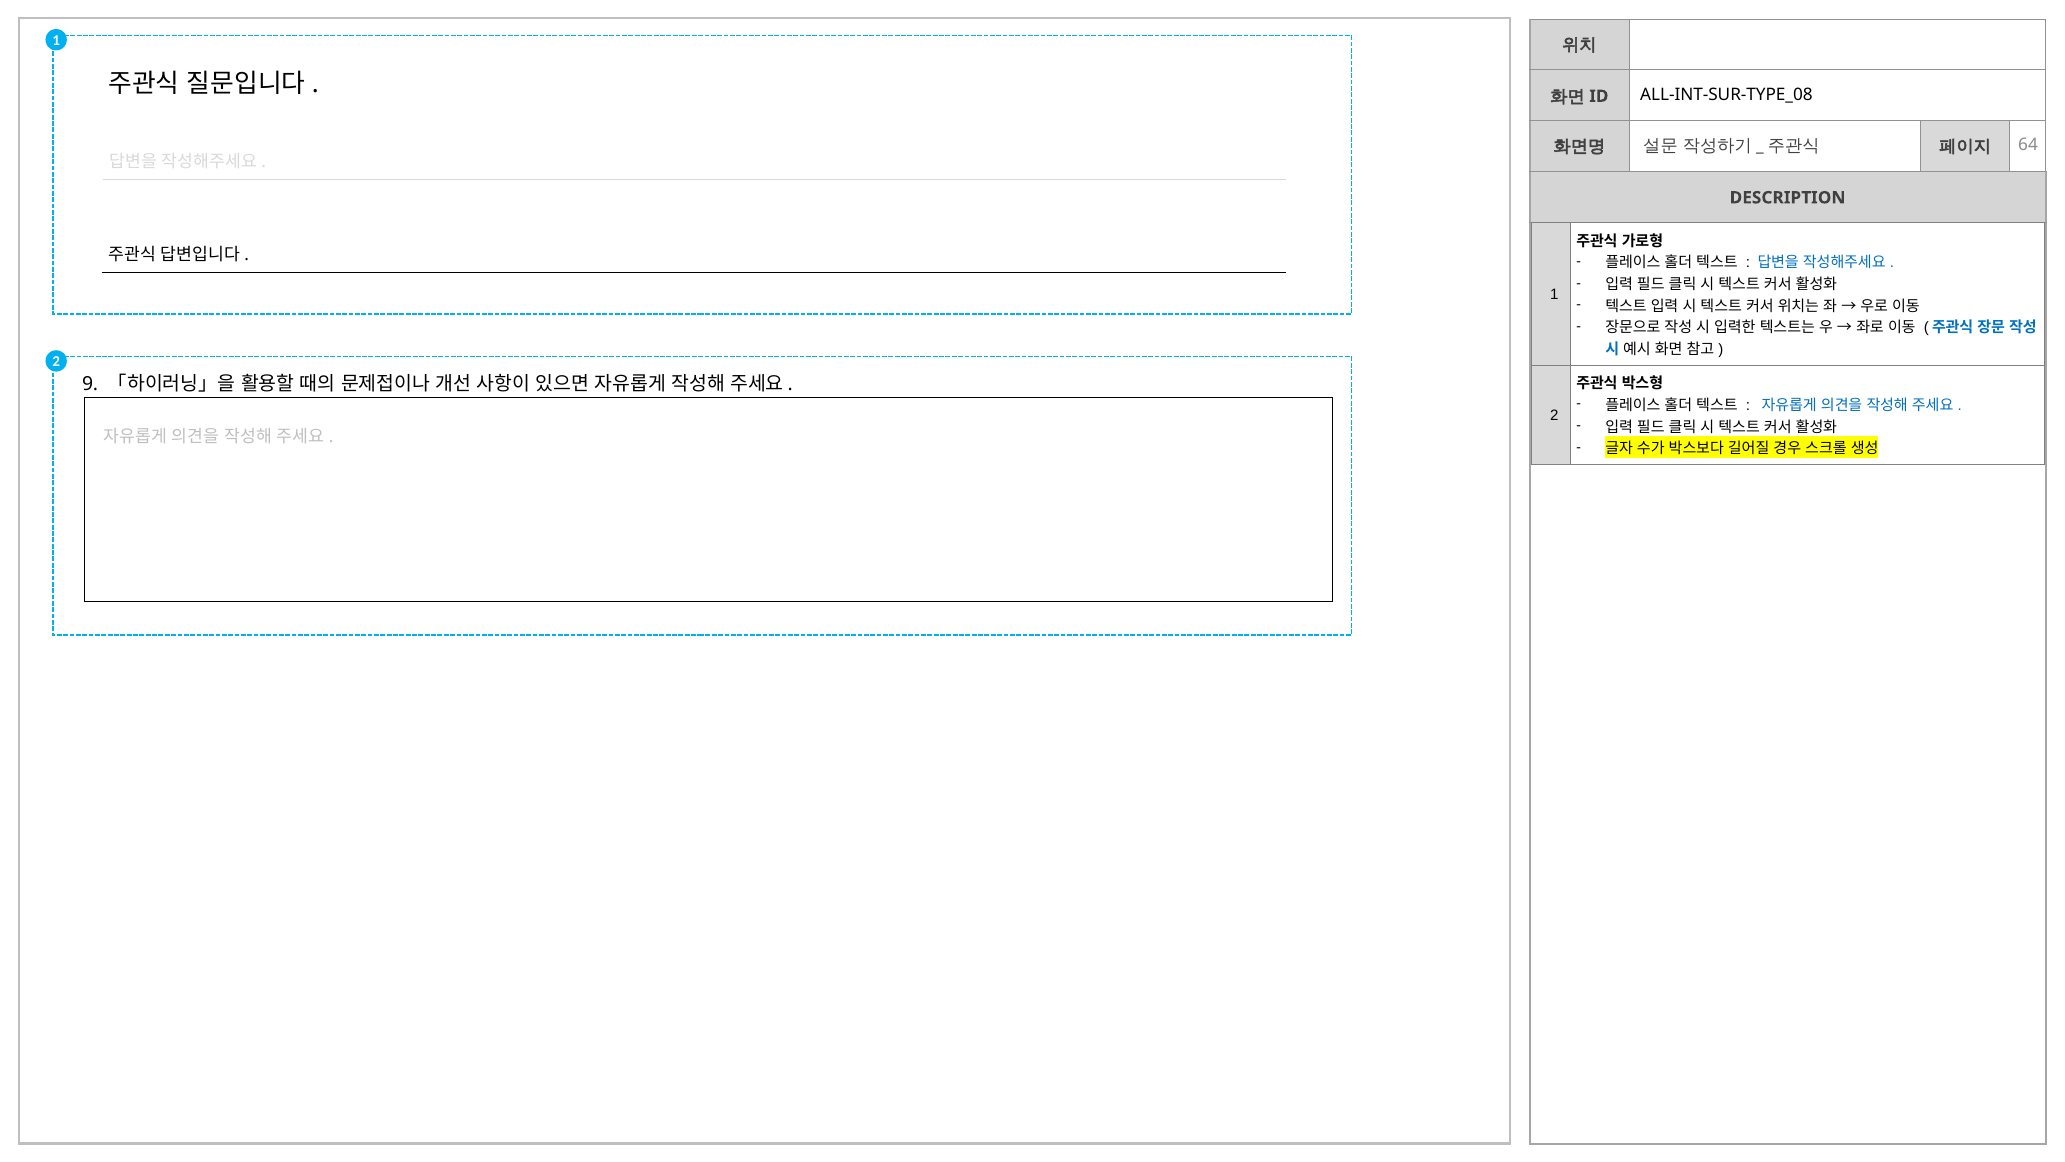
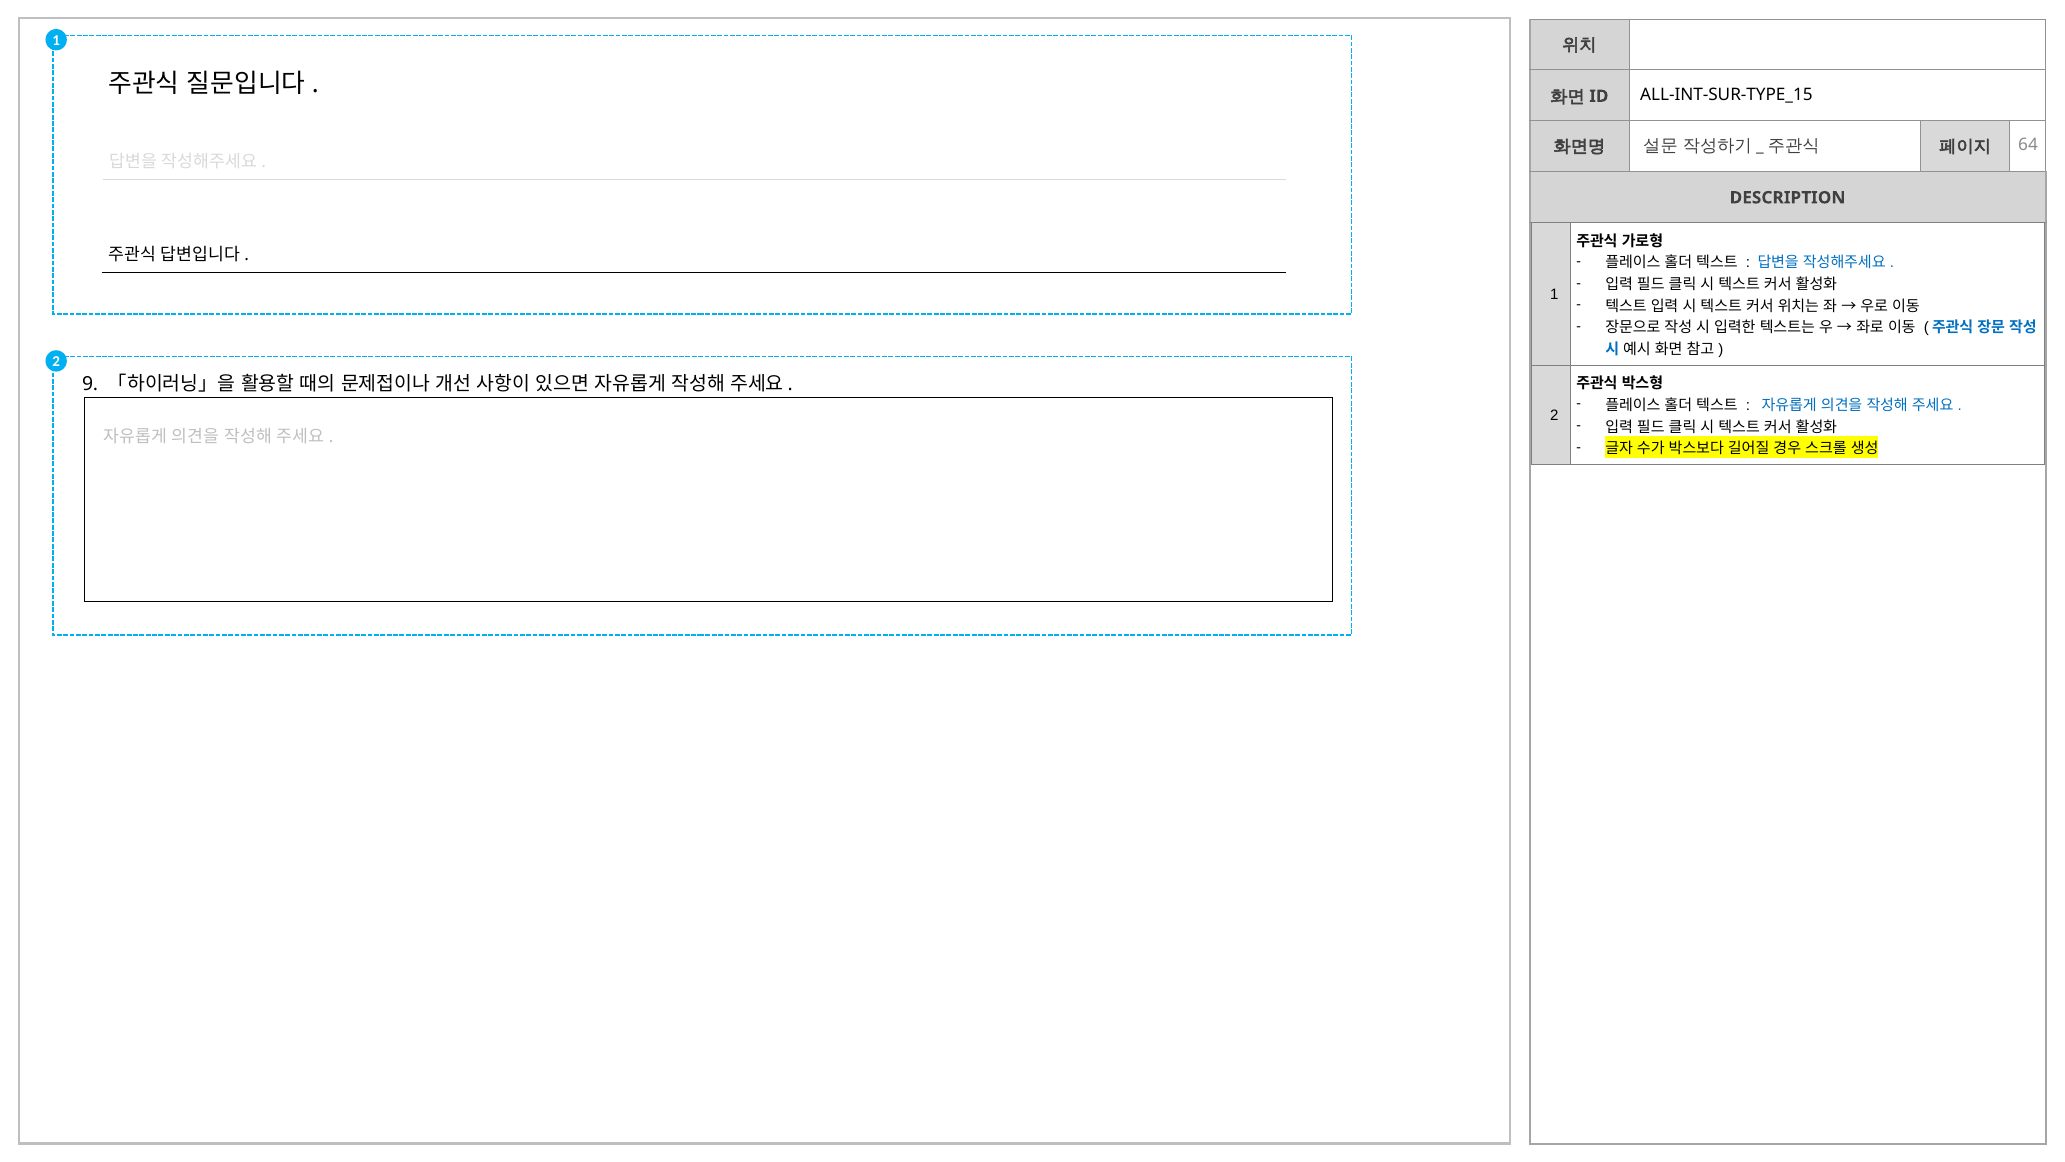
ALL-INT-SUR-TYPE_08: ALL-INT-SUR-TYPE_08 -> ALL-INT-SUR-TYPE_15 (1726, 95)
